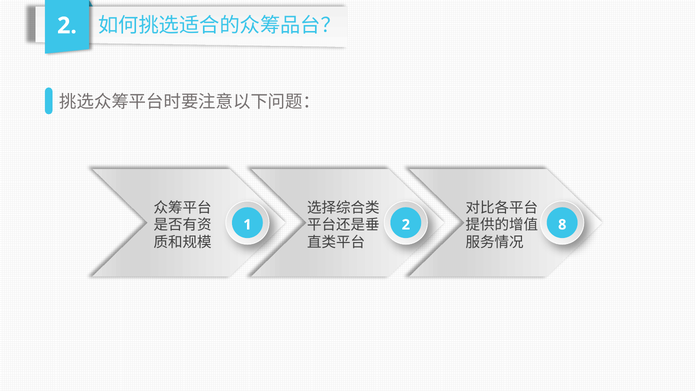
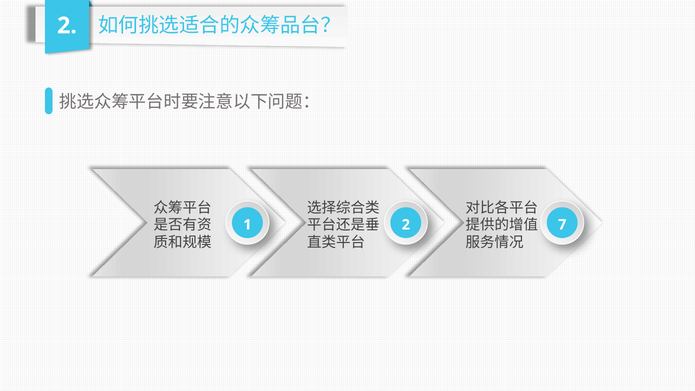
8: 8 -> 7 (562, 225)
